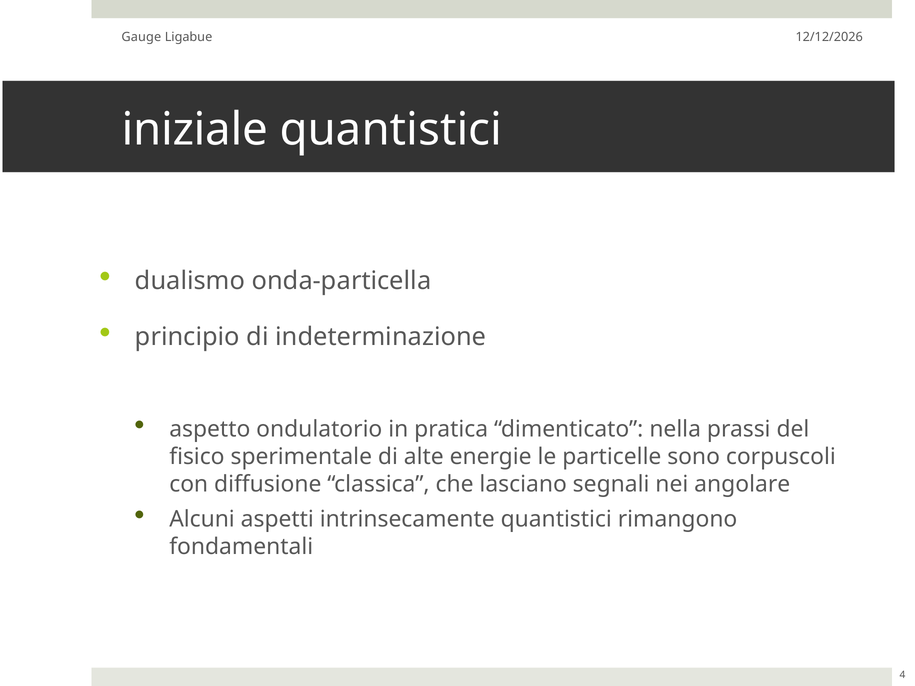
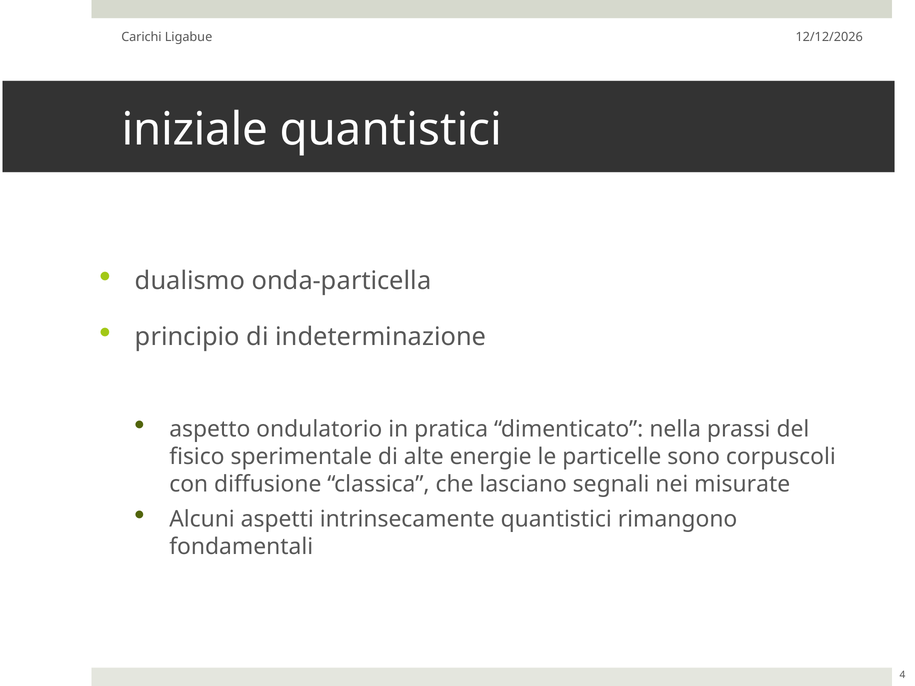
Gauge: Gauge -> Carichi (141, 37)
angolare: angolare -> misurate (742, 484)
